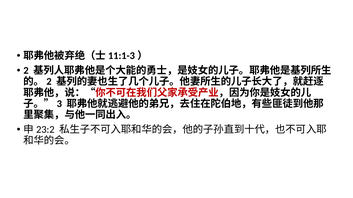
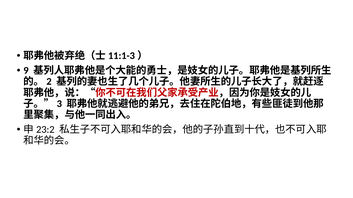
2: 2 -> 9 (26, 71)
